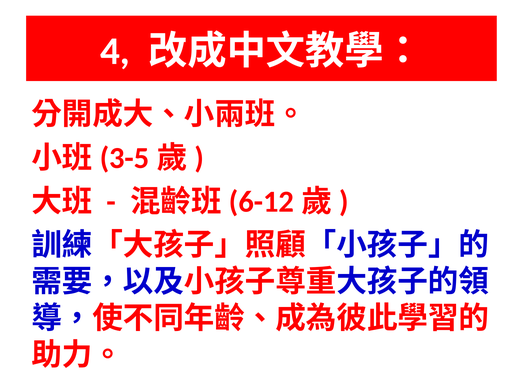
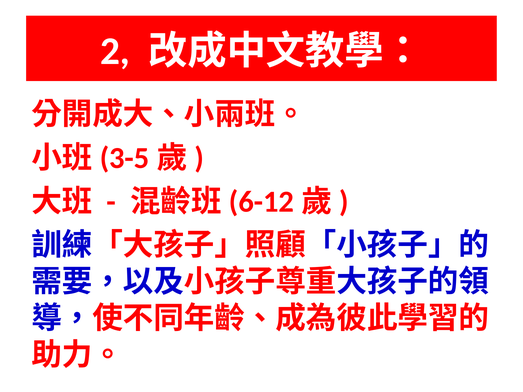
4: 4 -> 2 (115, 51)
